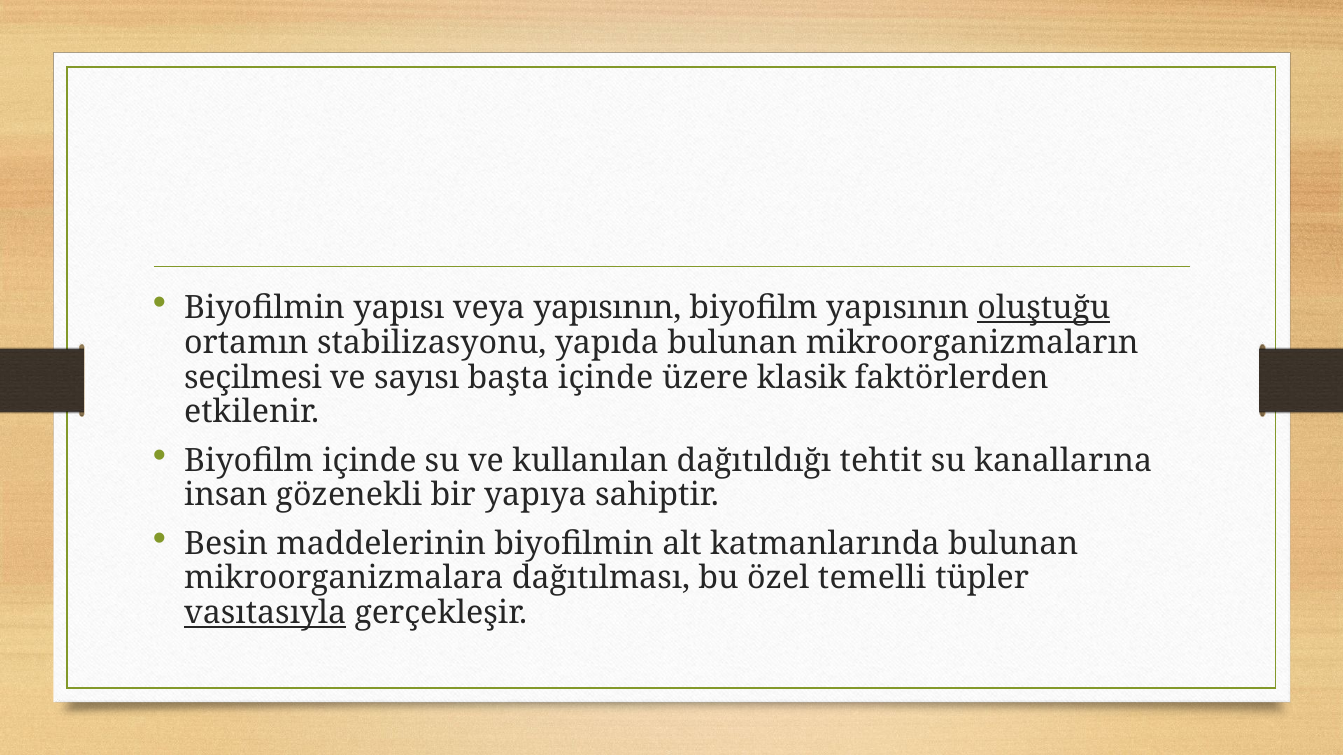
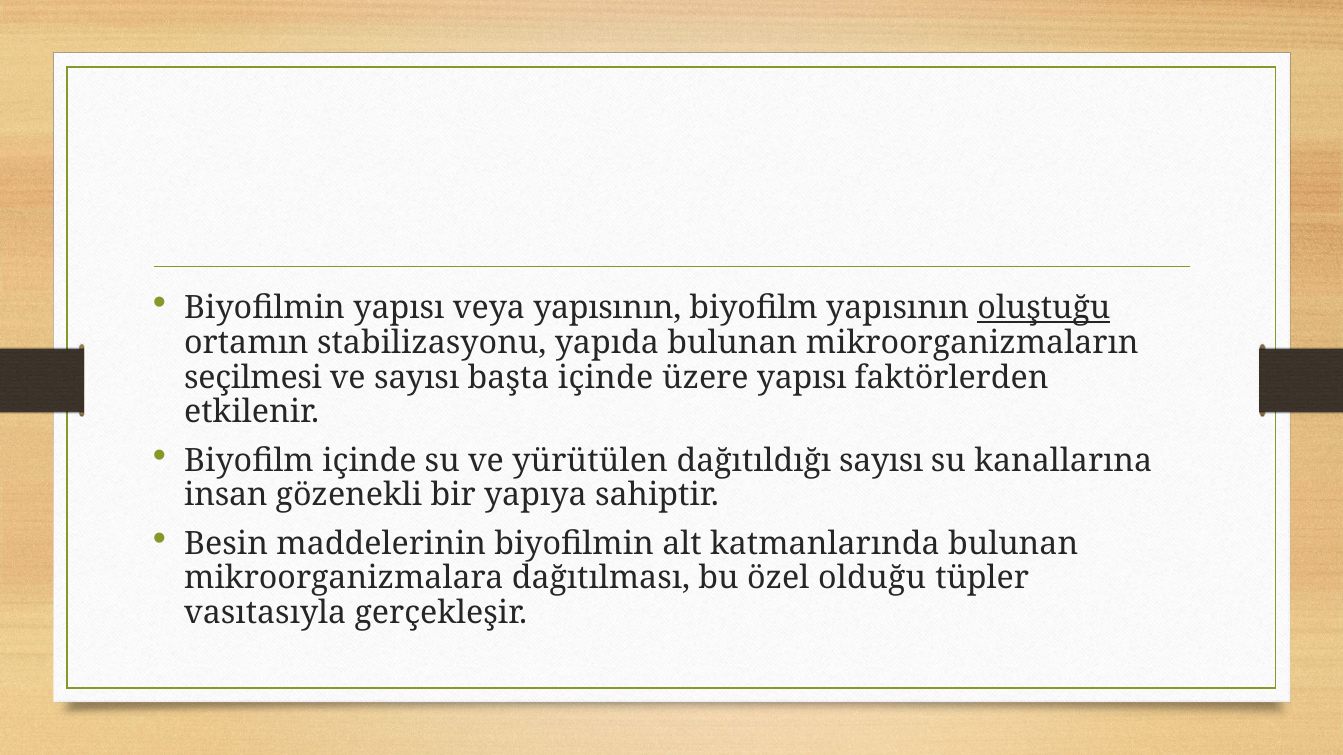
üzere klasik: klasik -> yapısı (802, 378)
kullanılan: kullanılan -> yürütülen (590, 461)
dağıtıldığı tehtit: tehtit -> sayısı (881, 461)
temelli: temelli -> olduğu (872, 579)
vasıtasıyla underline: present -> none (265, 613)
